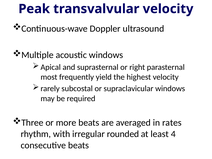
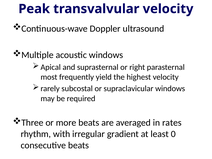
rounded: rounded -> gradient (123, 134)
4: 4 -> 0 (173, 134)
